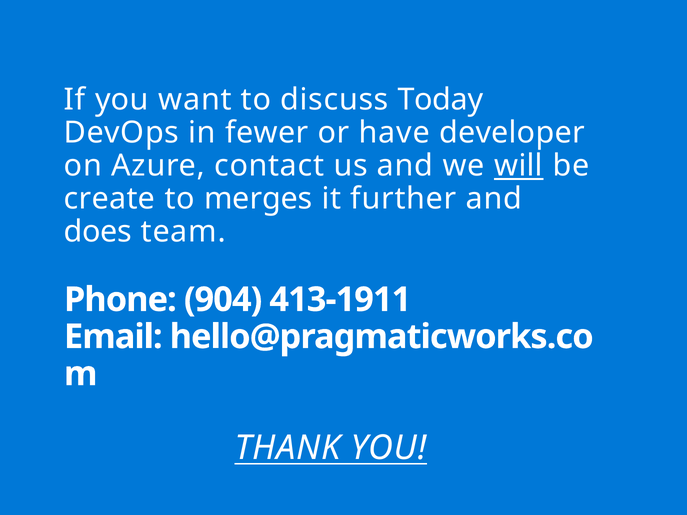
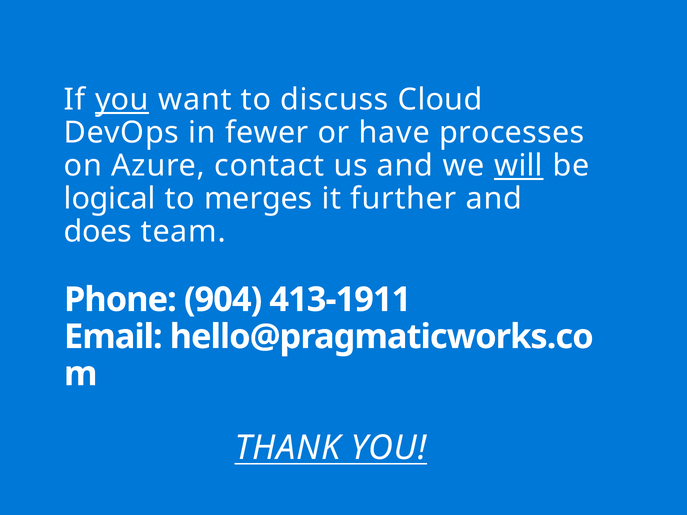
you underline: none -> present (122, 100)
Today: Today -> Cloud (440, 100)
developer: developer -> processes (512, 133)
create: create -> logical (110, 199)
